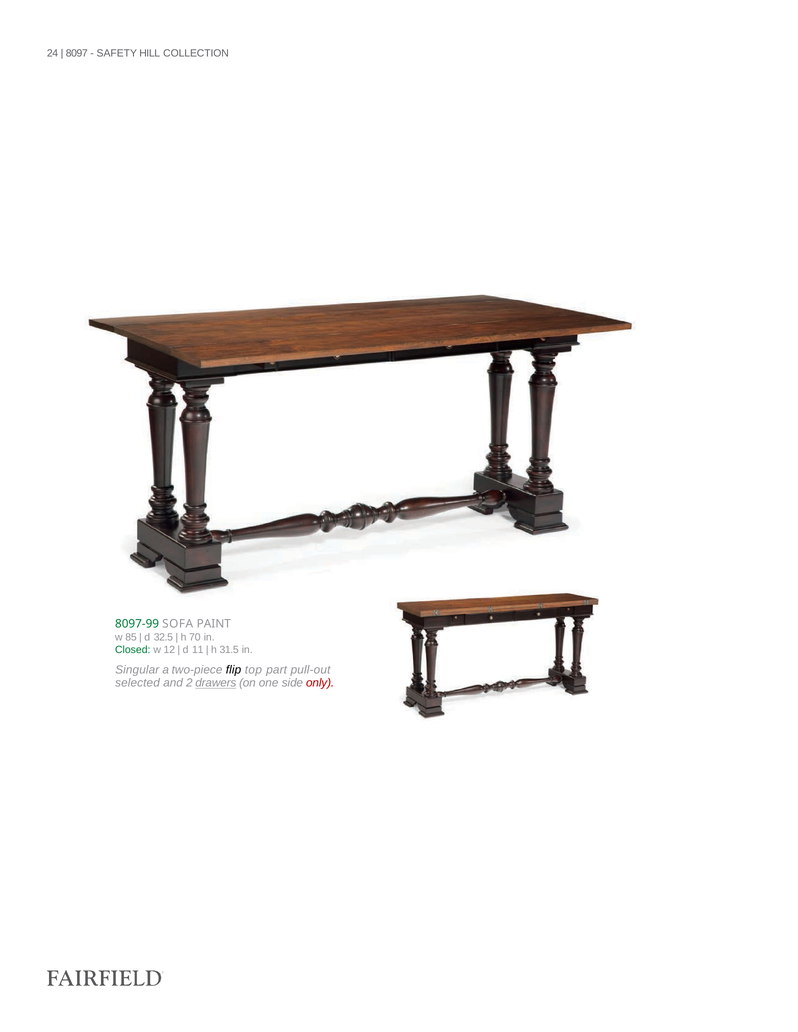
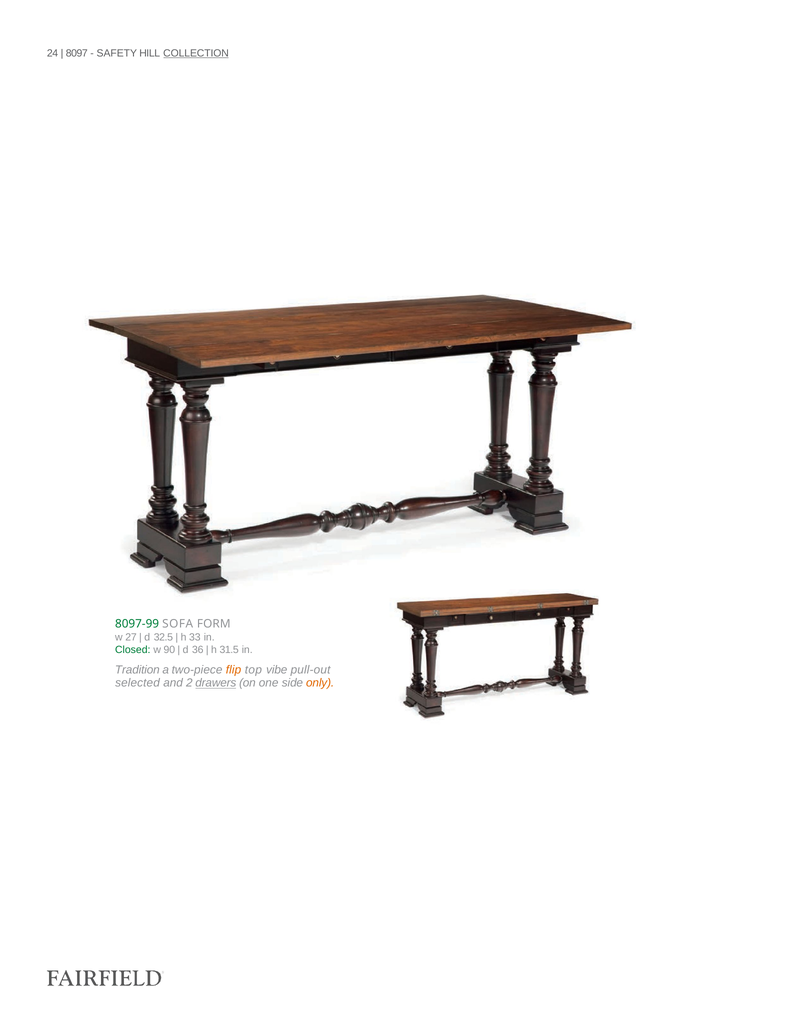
COLLECTION underline: none -> present (196, 53)
PAINT: PAINT -> FORM (214, 624)
85: 85 -> 27 (131, 638)
70: 70 -> 33 (195, 638)
12: 12 -> 90 (169, 650)
11: 11 -> 36 (198, 650)
Singular: Singular -> Tradition (137, 670)
flip colour: black -> orange (234, 670)
part: part -> vibe (277, 670)
only colour: red -> orange (320, 684)
